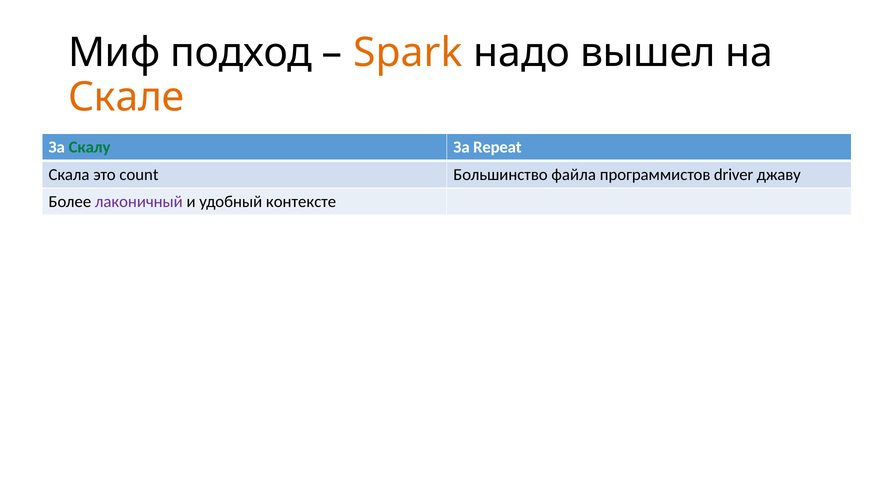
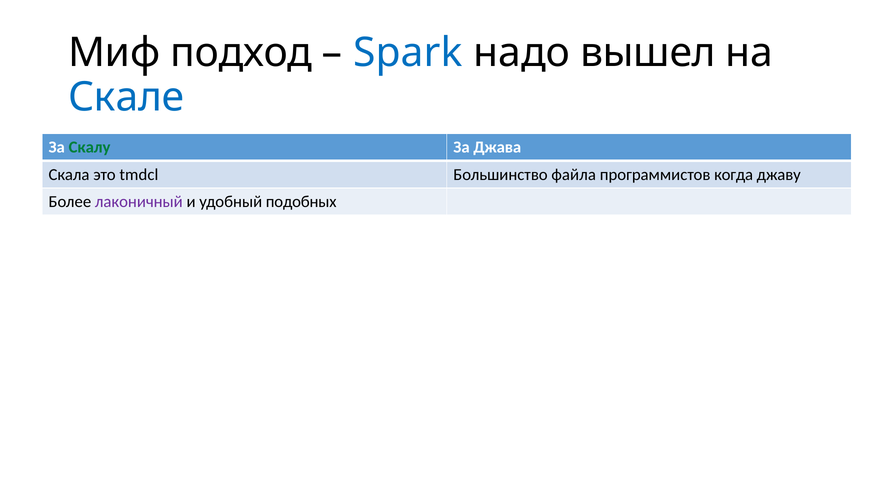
Spark colour: orange -> blue (408, 53)
Скале colour: orange -> blue (126, 97)
Repeat: Repeat -> Джава (497, 147)
count: count -> tmdcl (139, 174)
driver: driver -> когда (734, 174)
контексте: контексте -> подобных (301, 202)
